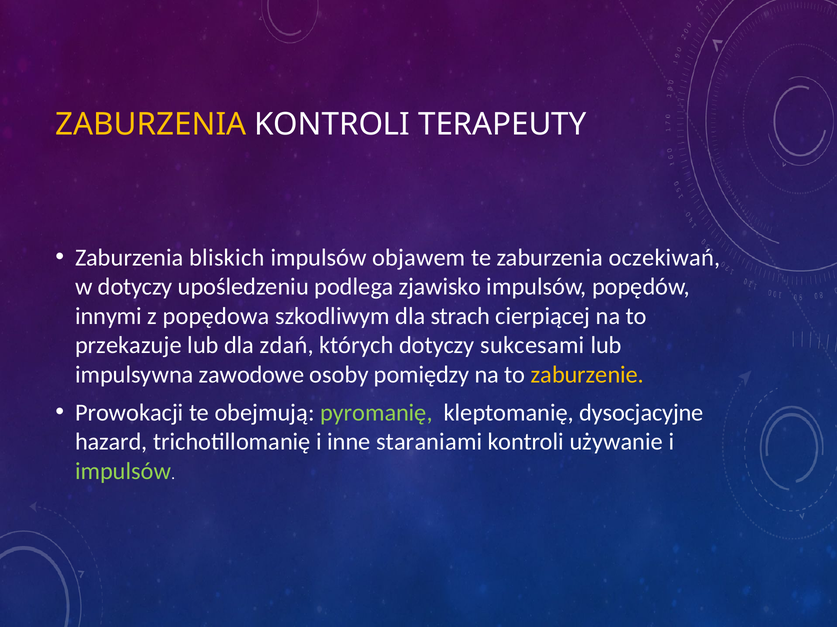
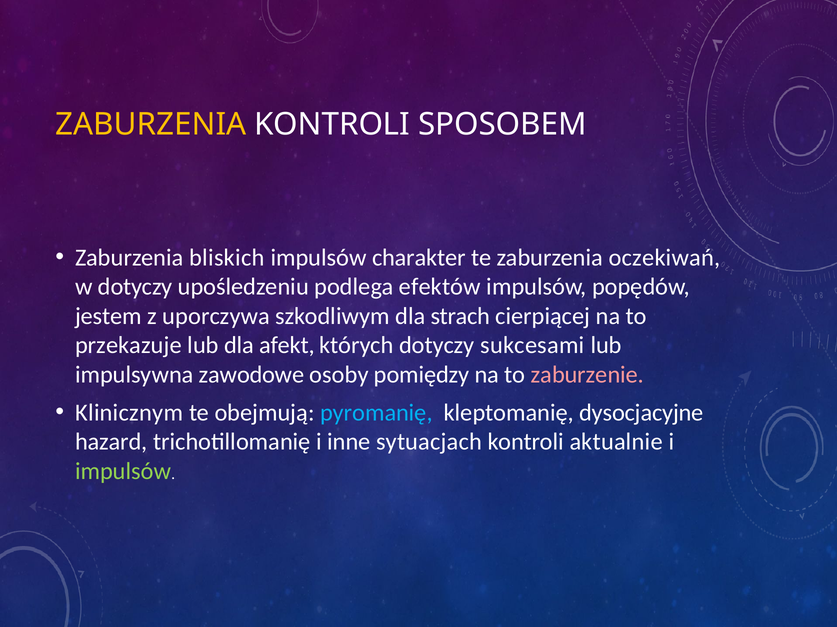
TERAPEUTY: TERAPEUTY -> SPOSOBEM (502, 125)
objawem: objawem -> charakter (419, 258)
zjawisko: zjawisko -> efektów (440, 287)
innymi: innymi -> jestem (108, 316)
popędowa: popędowa -> uporczywa (216, 316)
zdań: zdań -> afekt (287, 346)
zaburzenie colour: yellow -> pink (587, 375)
Prowokacji: Prowokacji -> Klinicznym (129, 413)
pyromanię colour: light green -> light blue (376, 413)
staraniami: staraniami -> sytuacjach (429, 442)
używanie: używanie -> aktualnie (616, 442)
